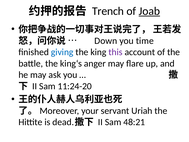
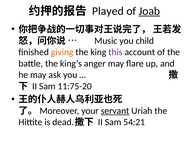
Trench: Trench -> Played (108, 11)
Down: Down -> Music (106, 41)
time: time -> child (145, 41)
giving colour: blue -> orange (62, 52)
11:24-20: 11:24-20 -> 11:75-20 (75, 86)
servant underline: none -> present (115, 111)
48:21: 48:21 -> 54:21 (134, 122)
